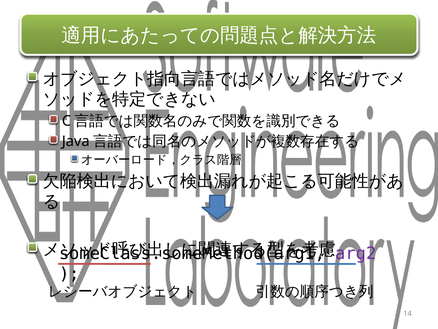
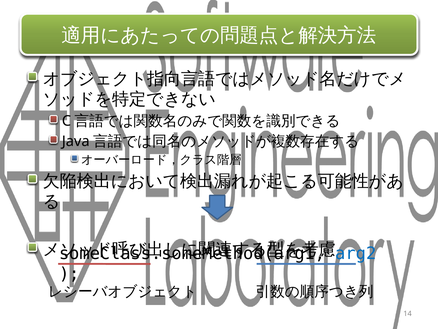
arg2 colour: purple -> blue (356, 253)
